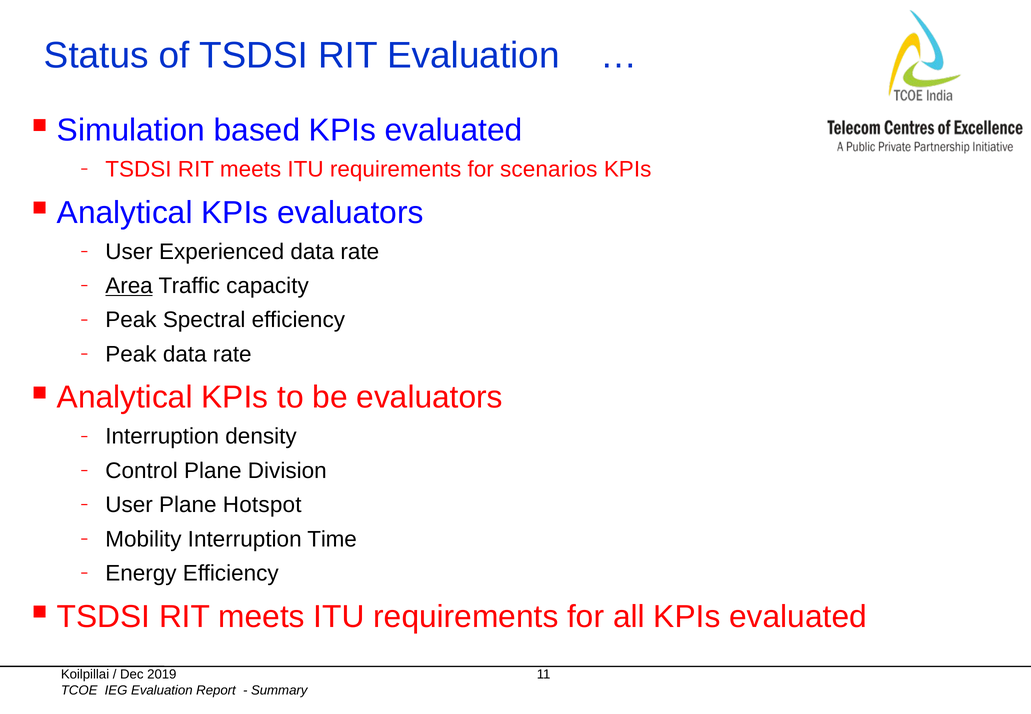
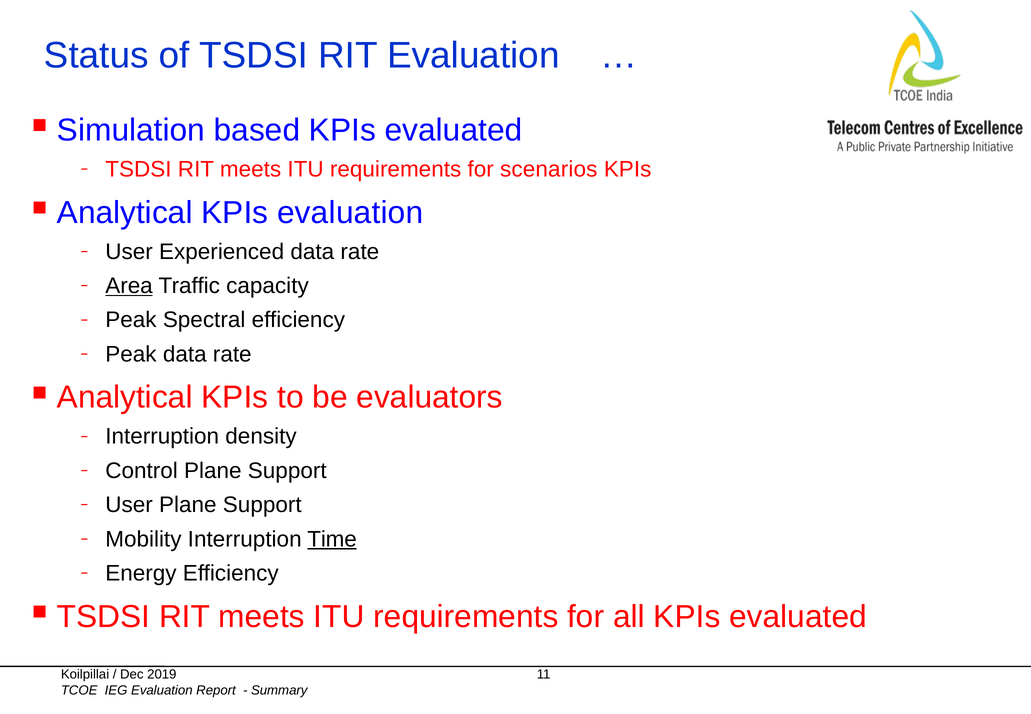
KPIs evaluators: evaluators -> evaluation (350, 212)
Control Plane Division: Division -> Support (287, 471)
User Plane Hotspot: Hotspot -> Support (262, 505)
Time underline: none -> present (332, 539)
